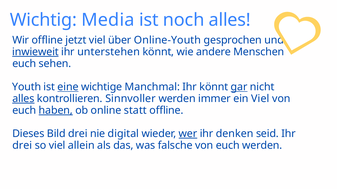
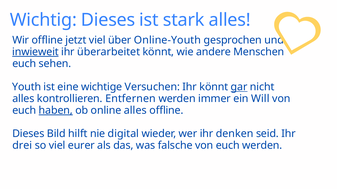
Wichtig Media: Media -> Dieses (108, 20)
noch: noch -> stark (184, 20)
unterstehen: unterstehen -> überarbeitet (109, 52)
eine underline: present -> none (68, 87)
Manchmal: Manchmal -> Versuchen (152, 87)
alles underline: present -> none (23, 99)
Sinnvoller: Sinnvoller -> Entfernen (131, 99)
ein Viel: Viel -> Will (260, 99)
online statt: statt -> alles (135, 111)
Bild drei: drei -> hilft (78, 134)
wer underline: present -> none (188, 134)
allein: allein -> eurer (81, 146)
